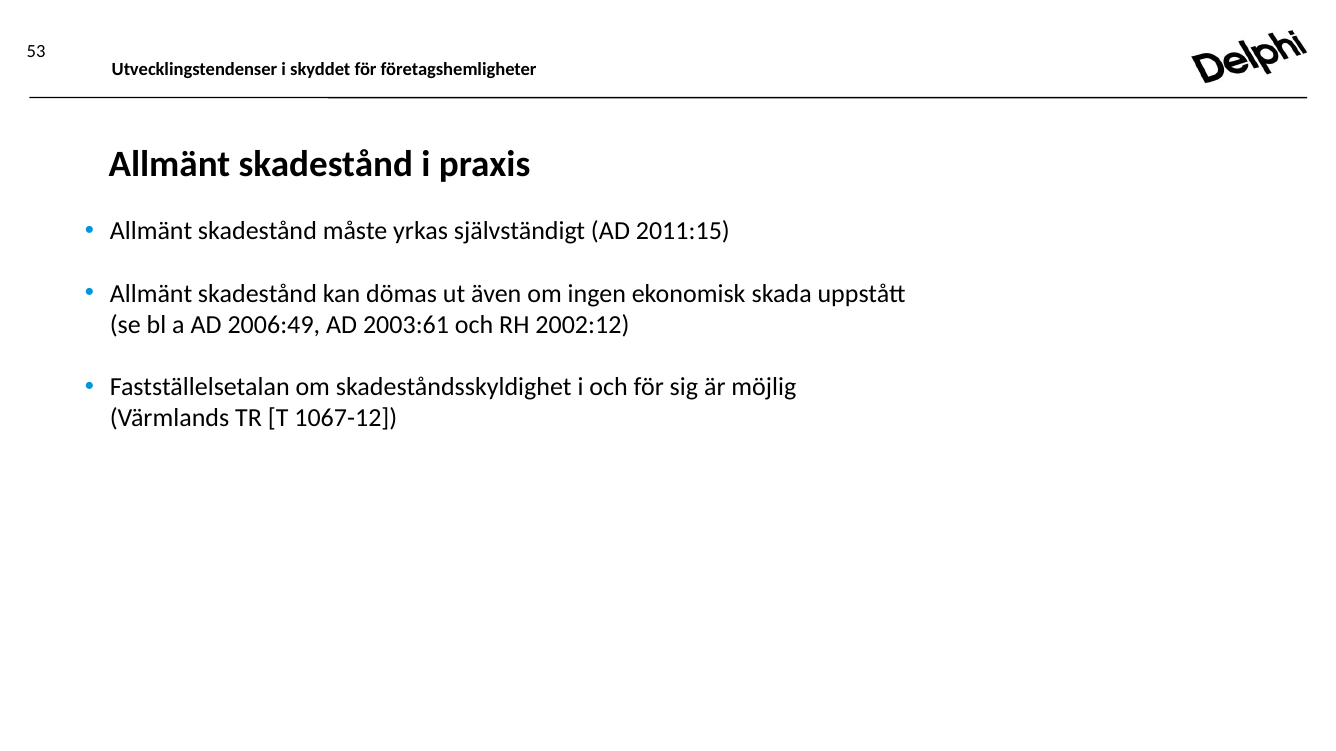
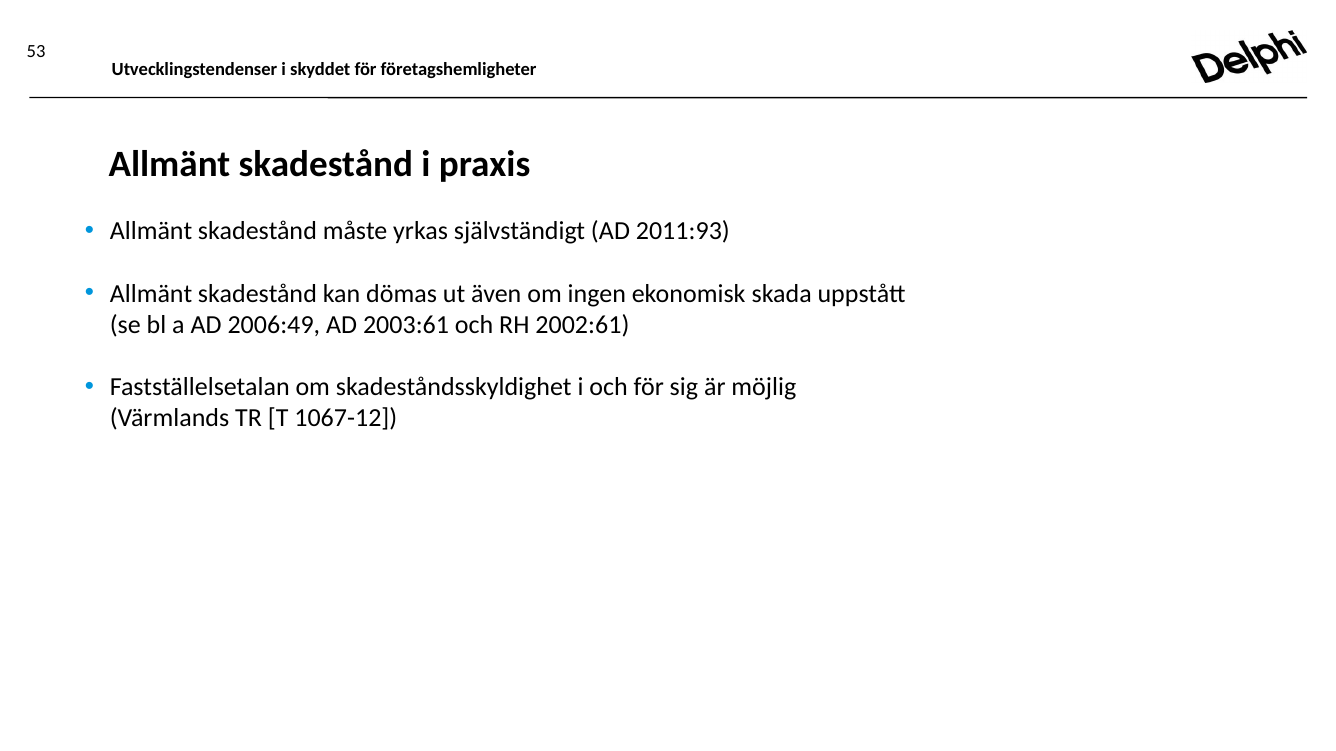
2011:15: 2011:15 -> 2011:93 (683, 231)
2002:12: 2002:12 -> 2002:61 (582, 325)
